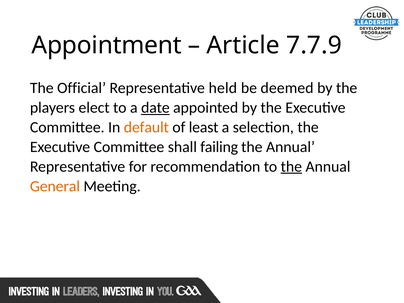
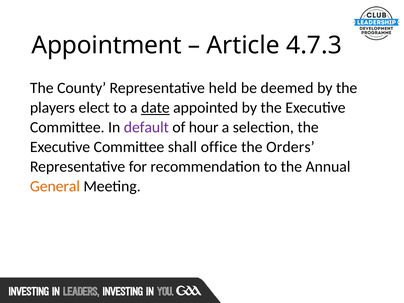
7.7.9: 7.7.9 -> 4.7.3 (314, 45)
Official: Official -> County (82, 88)
default colour: orange -> purple (146, 127)
least: least -> hour (204, 127)
failing: failing -> office (219, 147)
Annual: Annual -> Orders (290, 147)
the underline: present -> none (291, 167)
